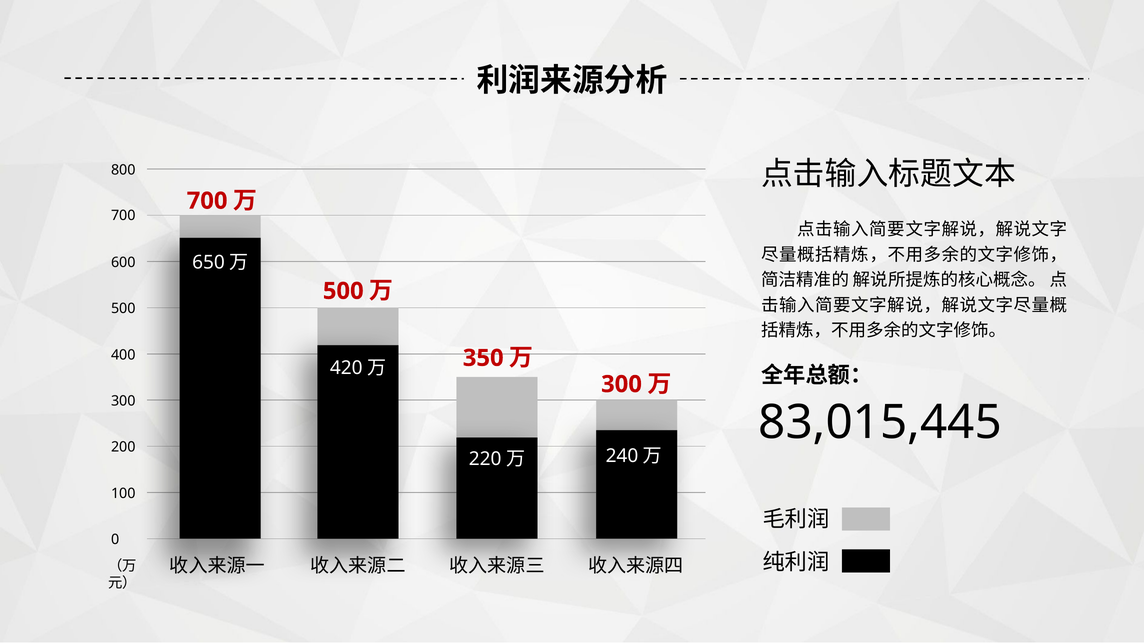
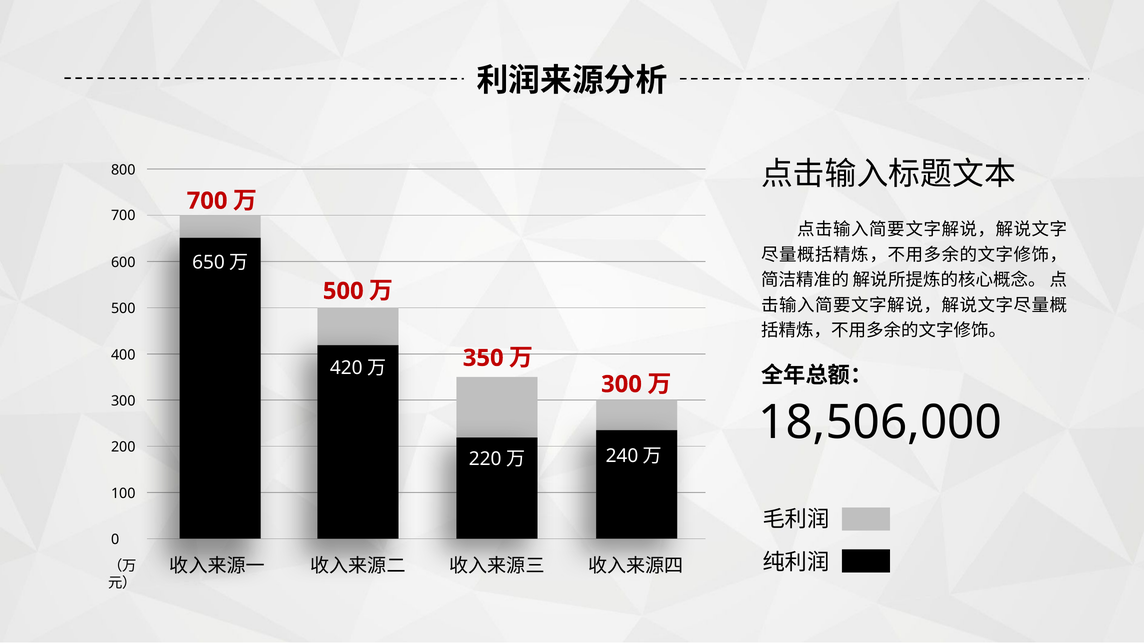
83,015,445: 83,015,445 -> 18,506,000 (880, 422)
